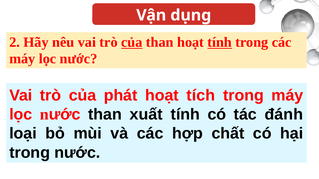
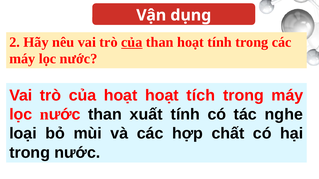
tính underline: present -> none (220, 42)
của phát: phát -> hoạt (121, 96)
đánh: đánh -> nghe (284, 115)
